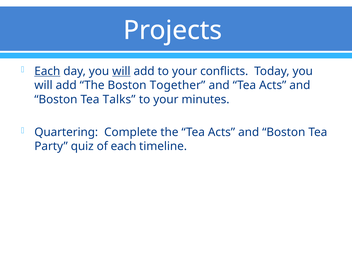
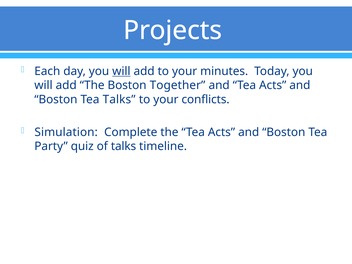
Each underline: present -> none (47, 71)
conflicts: conflicts -> minutes (224, 71)
minutes: minutes -> conflicts (206, 99)
Quartering: Quartering -> Simulation (66, 132)
of each: each -> talks (124, 146)
